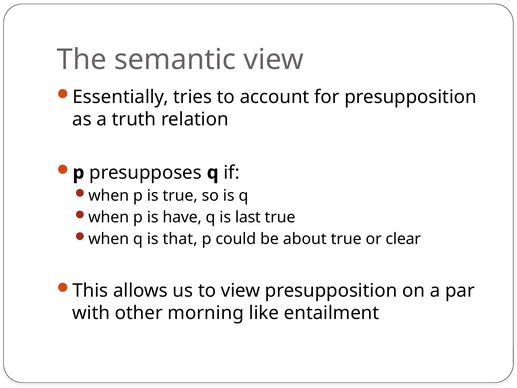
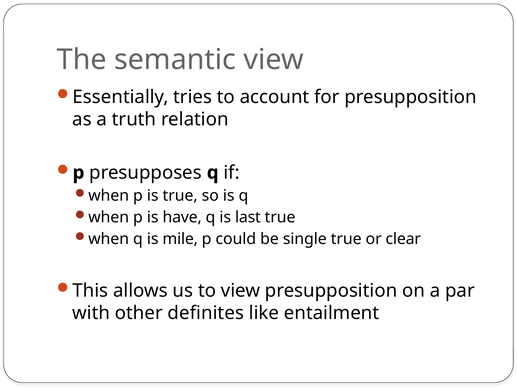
that: that -> mile (180, 239)
about: about -> single (305, 239)
morning: morning -> definites (206, 313)
